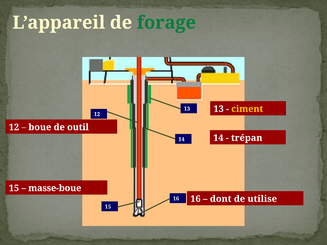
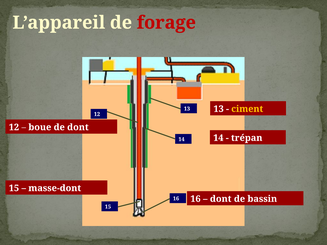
forage colour: green -> red (166, 23)
de outil: outil -> dont (78, 127)
masse-boue: masse-boue -> masse-dont (55, 188)
utilise: utilise -> bassin (262, 199)
